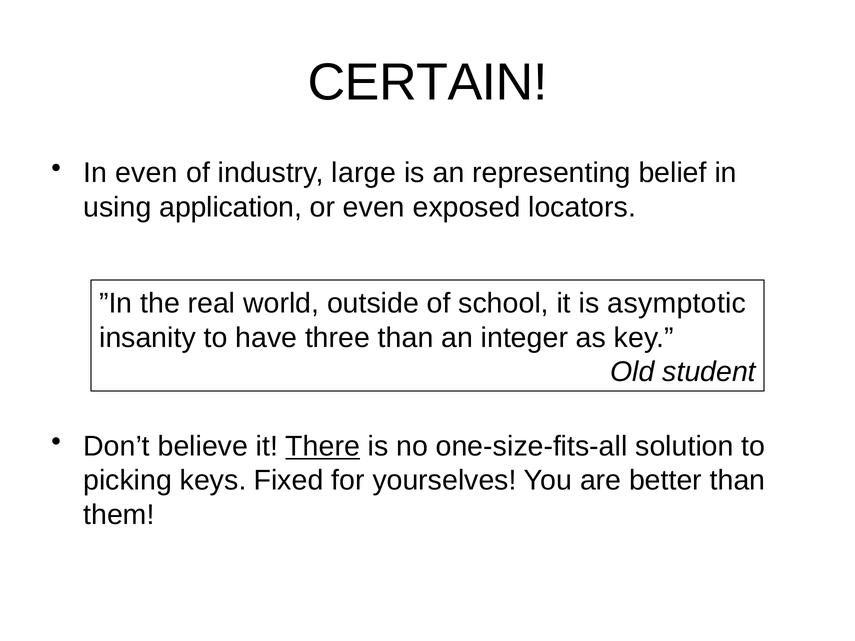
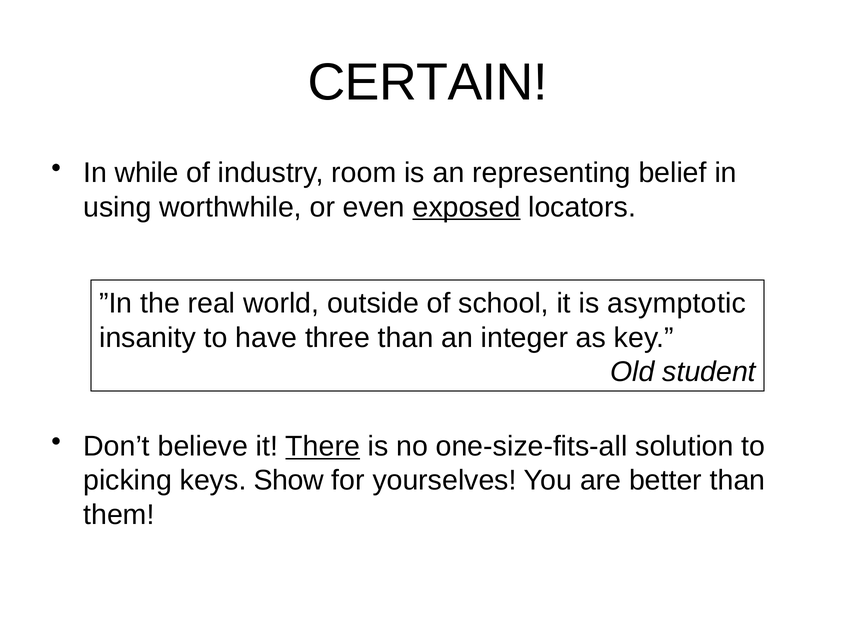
In even: even -> while (147, 173)
large: large -> room (364, 173)
application: application -> worthwhile (231, 207)
exposed underline: none -> present (467, 207)
Fixed: Fixed -> Show (289, 481)
